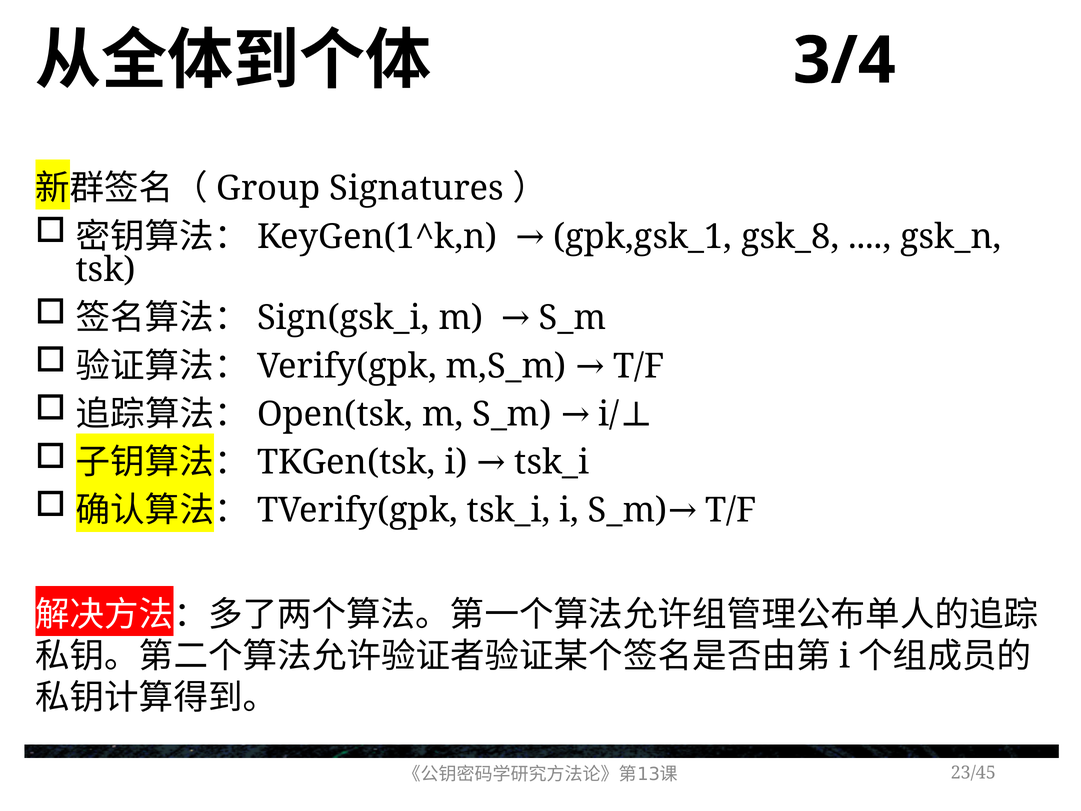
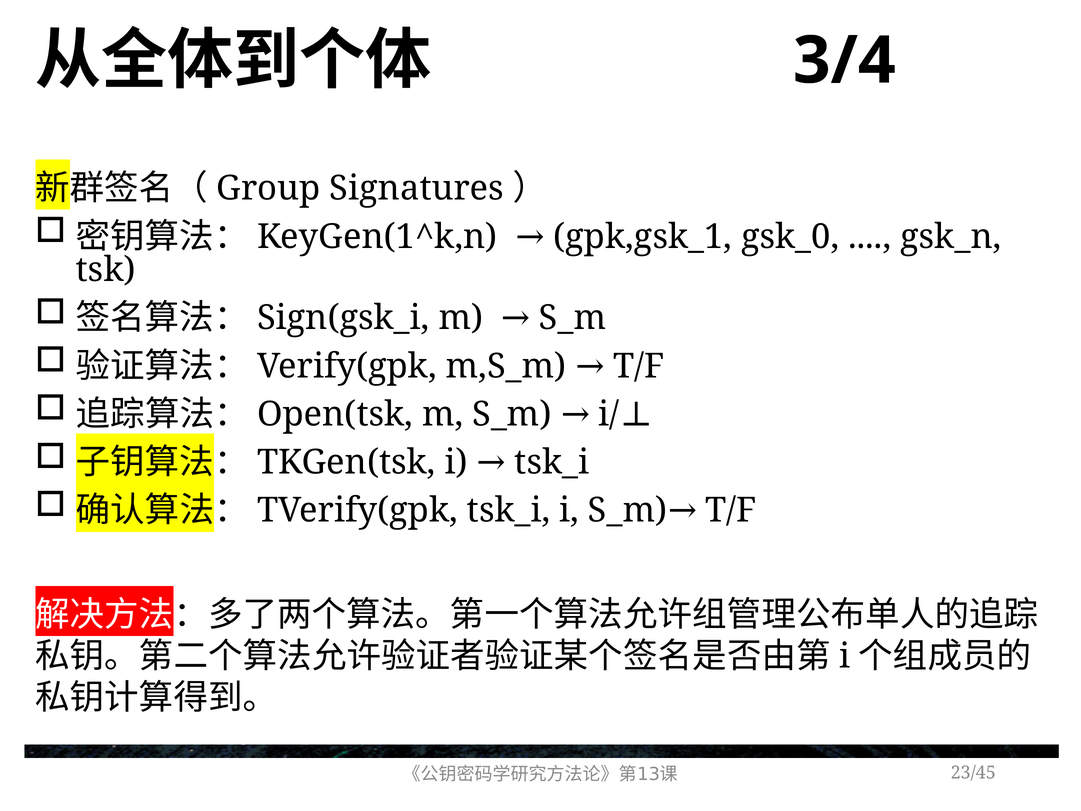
gsk_8: gsk_8 -> gsk_0 (790, 237)
